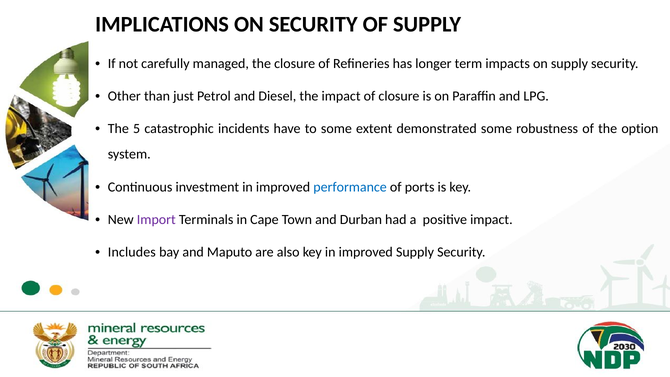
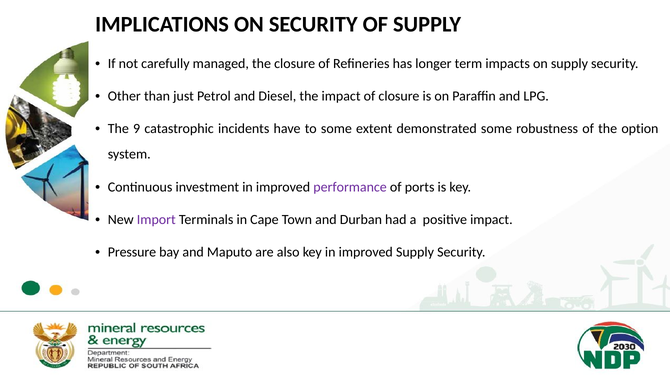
5: 5 -> 9 (137, 129)
performance colour: blue -> purple (350, 187)
Includes: Includes -> Pressure (132, 252)
